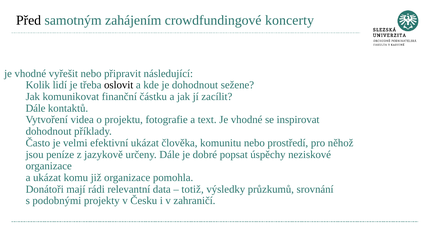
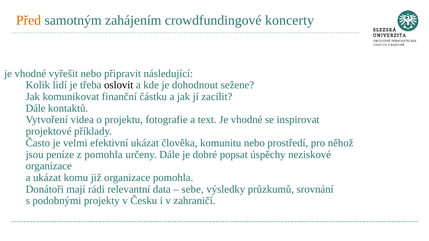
Před colour: black -> orange (29, 20)
dohodnout: dohodnout -> projektové (49, 132)
z jazykově: jazykově -> pomohla (103, 155)
totiž: totiž -> sebe (193, 189)
